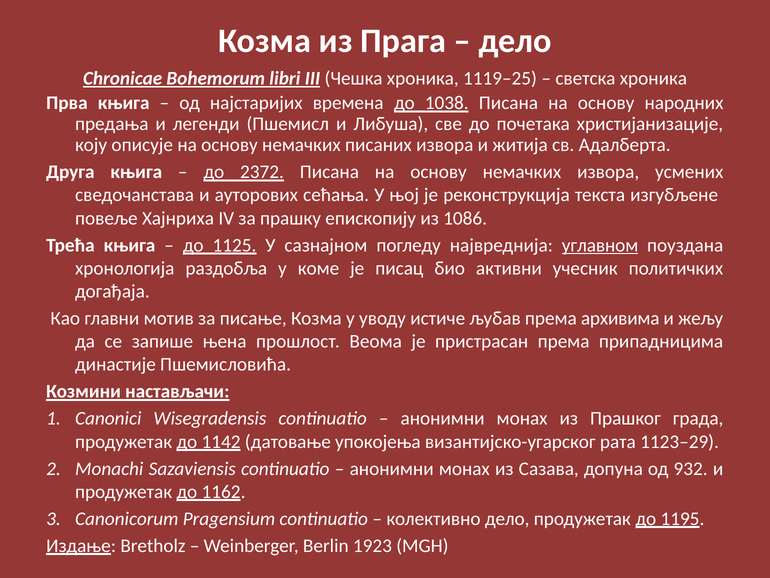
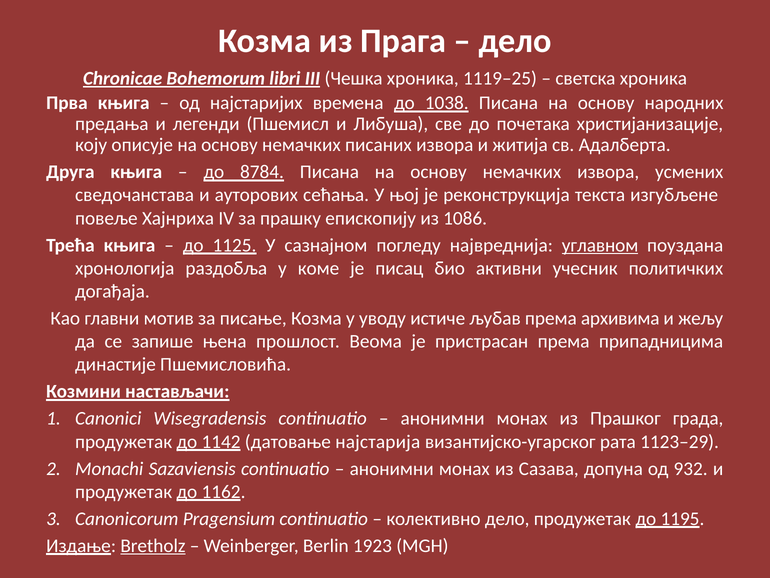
2372: 2372 -> 8784 (262, 172)
упокојења: упокојења -> најстарија (378, 441)
Bretholz underline: none -> present (153, 545)
